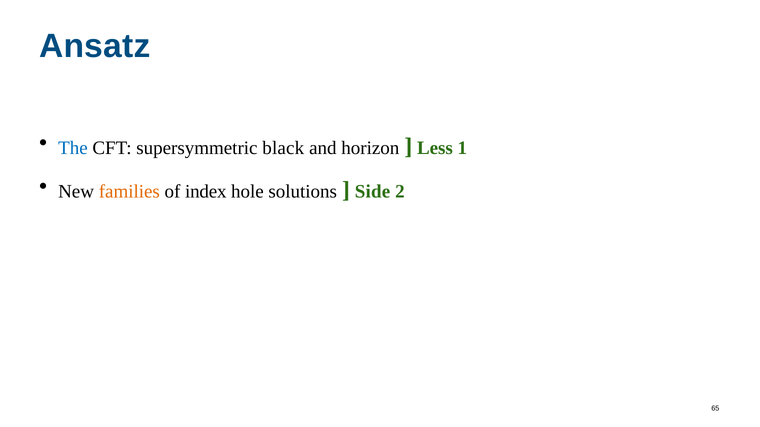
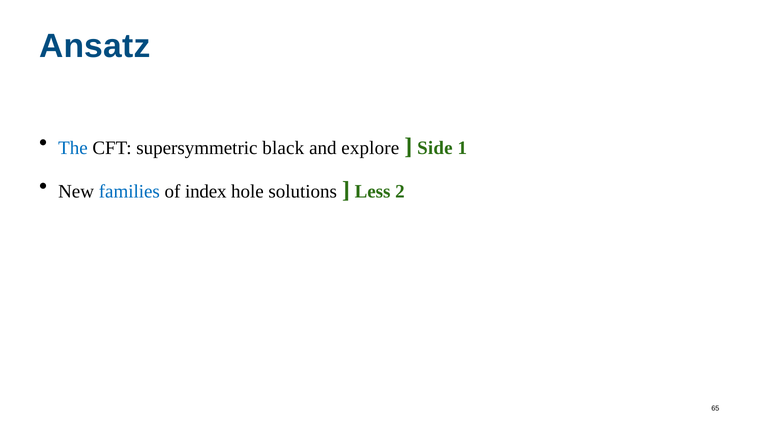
horizon: horizon -> explore (370, 148)
Less: Less -> Side (435, 148)
families colour: orange -> blue (129, 192)
Side: Side -> Less (373, 192)
